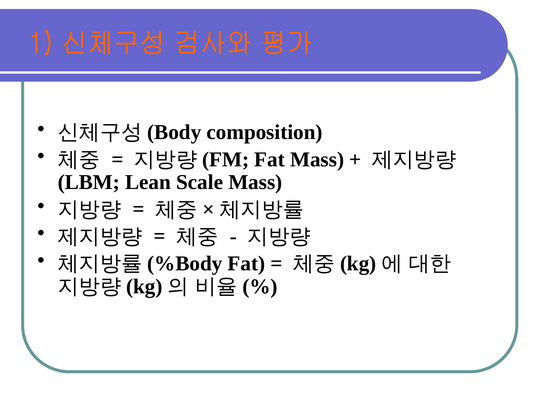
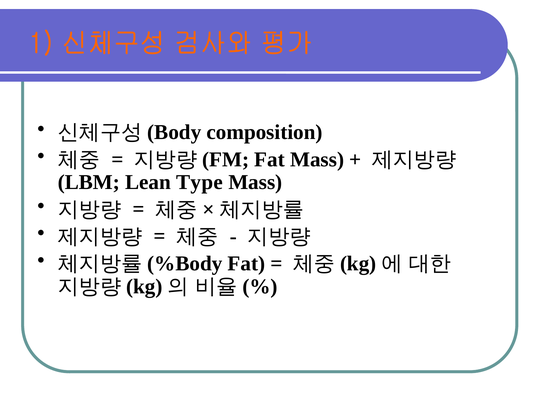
Scale: Scale -> Type (200, 182)
